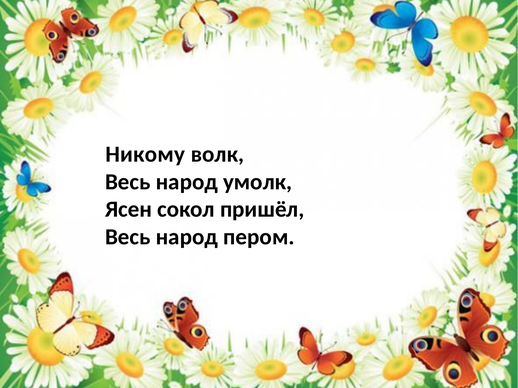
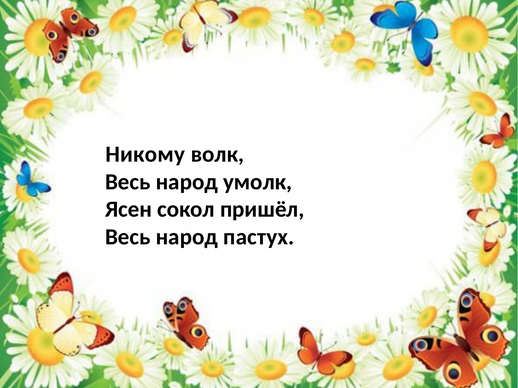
пером: пером -> пастух (259, 237)
